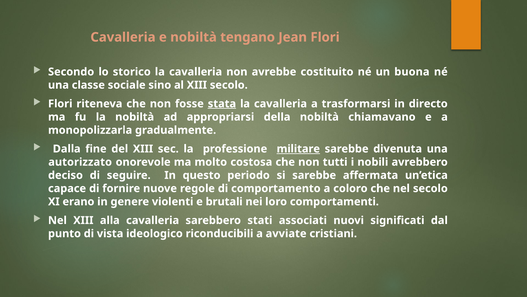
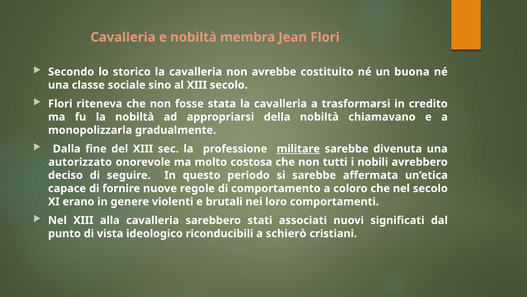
tengano: tengano -> membra (248, 37)
stata underline: present -> none (222, 104)
directo: directo -> credito (428, 104)
avviate: avviate -> schierò (286, 233)
